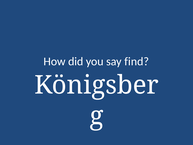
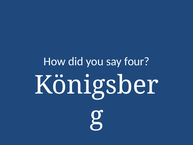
find: find -> four (137, 61)
